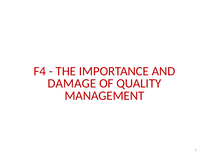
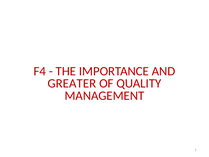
DAMAGE: DAMAGE -> GREATER (72, 83)
